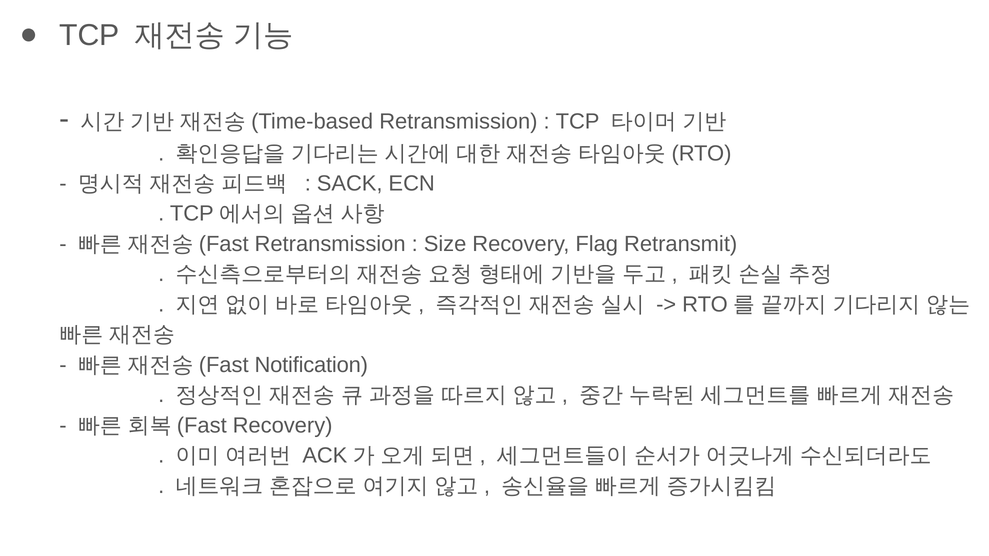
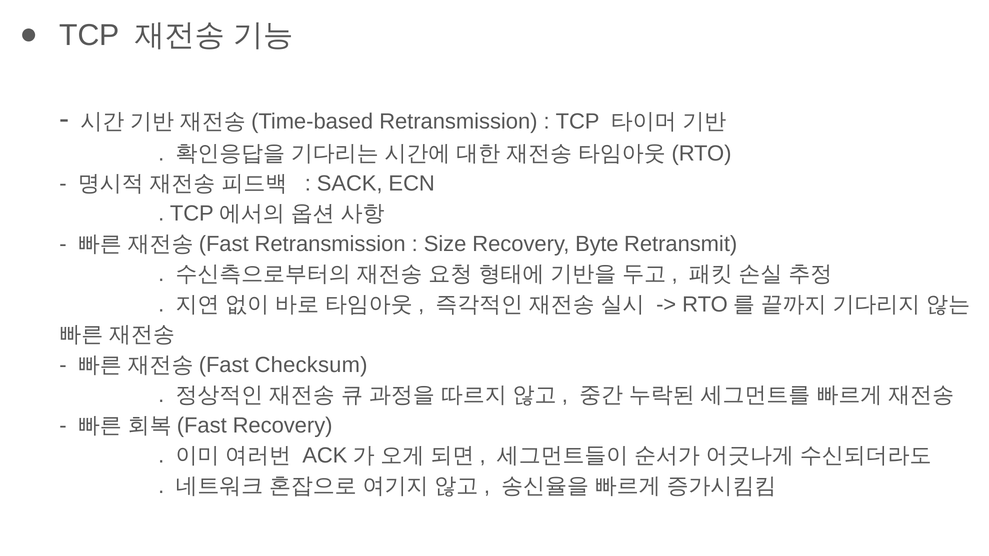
Flag: Flag -> Byte (597, 244)
Notification: Notification -> Checksum (311, 365)
